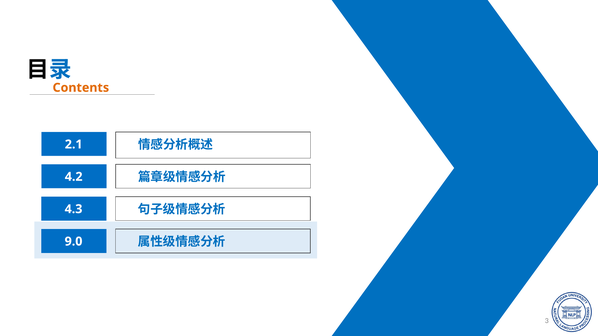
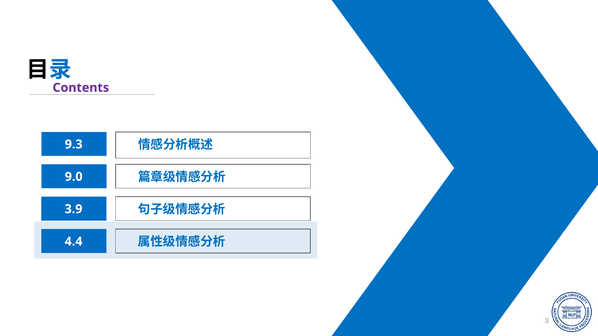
Contents colour: orange -> purple (81, 88)
2.1: 2.1 -> 9.3 (74, 144)
4.2: 4.2 -> 9.0 (74, 177)
4.3: 4.3 -> 3.9 (74, 209)
9.0: 9.0 -> 4.4 (74, 242)
